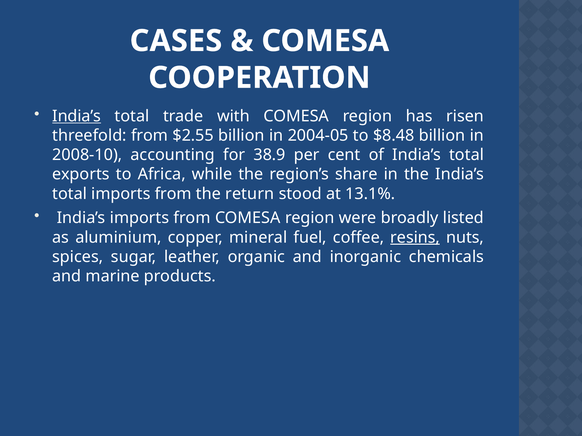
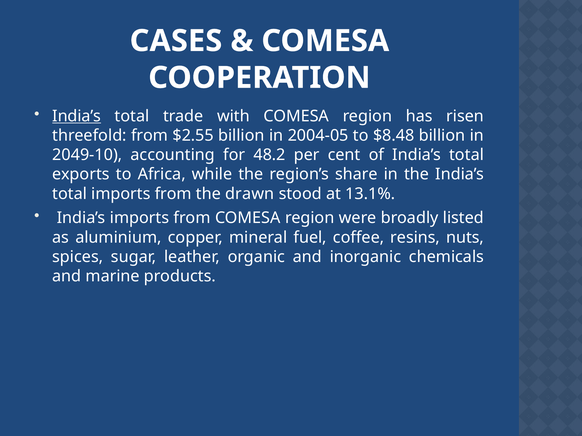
2008-10: 2008-10 -> 2049-10 (87, 155)
38.9: 38.9 -> 48.2 (269, 155)
return: return -> drawn (250, 194)
resins underline: present -> none (415, 238)
